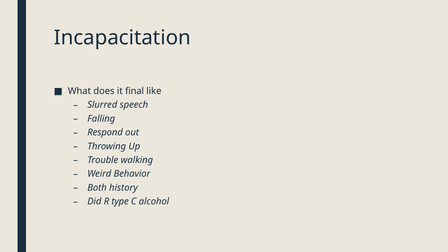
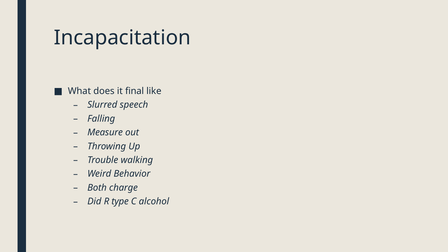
Respond: Respond -> Measure (105, 132)
history: history -> charge (123, 188)
